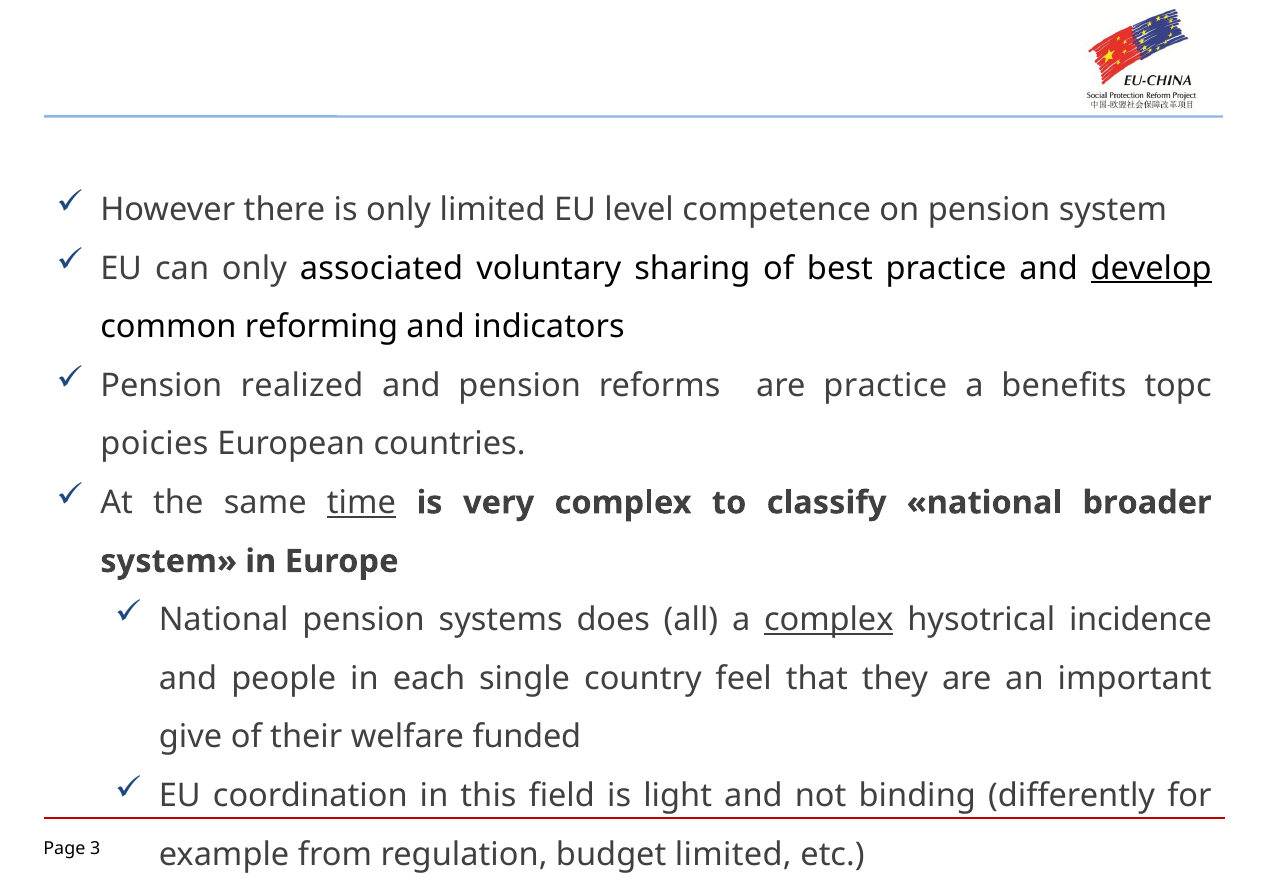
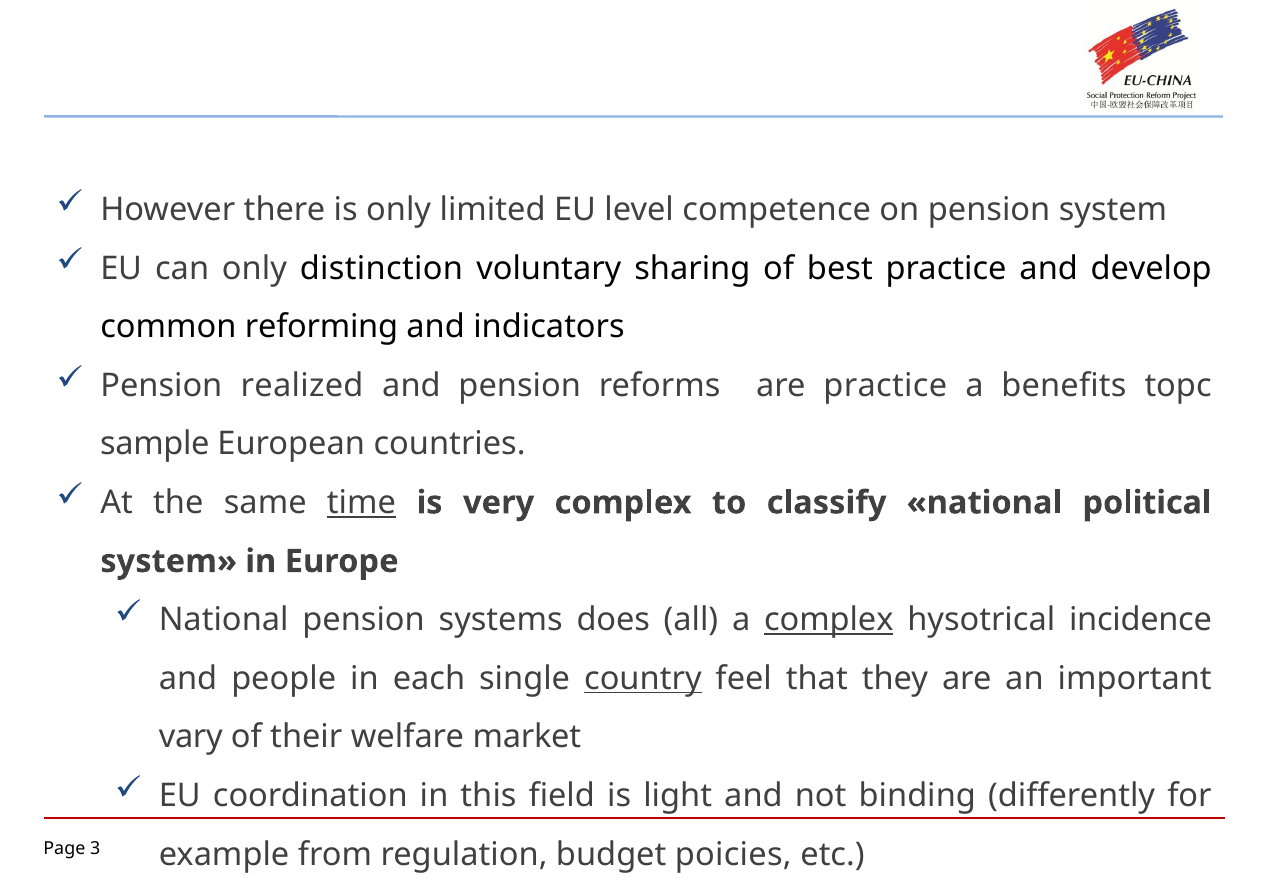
associated: associated -> distinction (381, 268)
develop underline: present -> none (1151, 268)
poicies: poicies -> sample (155, 444)
broader: broader -> political (1147, 502)
country underline: none -> present (643, 678)
give: give -> vary (191, 737)
funded: funded -> market (527, 737)
budget limited: limited -> poicies (733, 854)
